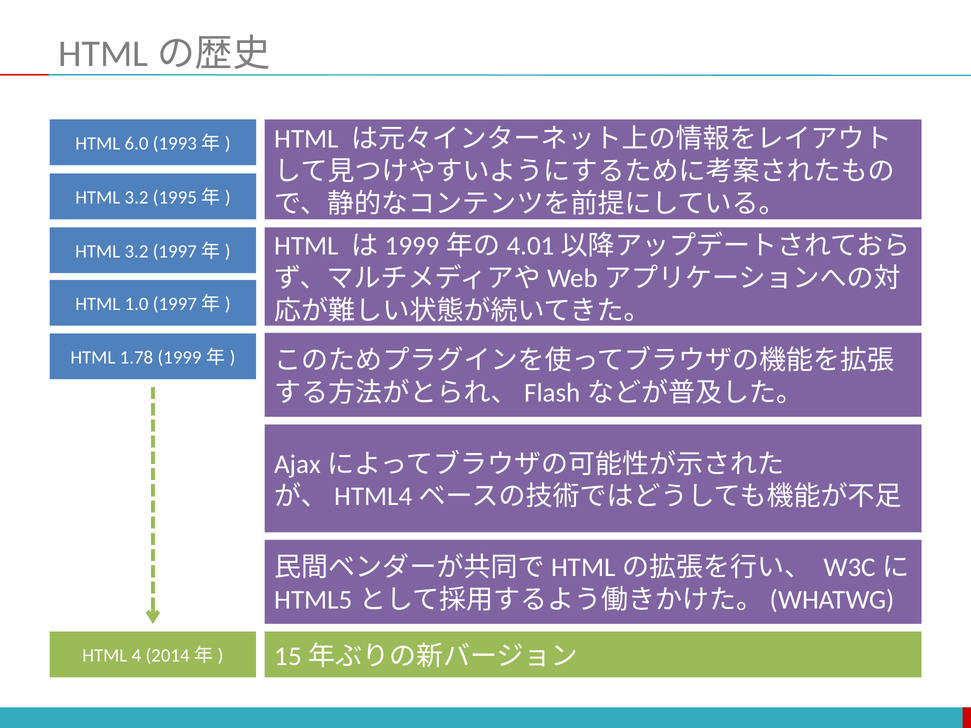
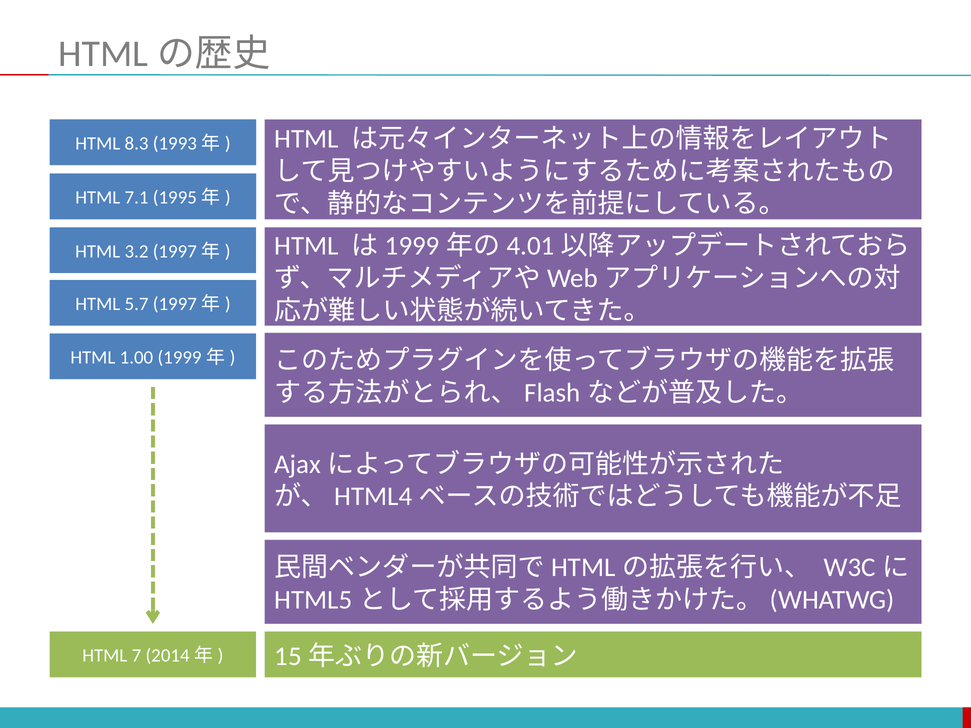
6.0: 6.0 -> 8.3 (137, 144)
3.2: 3.2 -> 7.1 (137, 198)
1.0: 1.0 -> 5.7 (137, 304)
1.78: 1.78 -> 1.00 (136, 358)
4: 4 -> 7 (136, 656)
